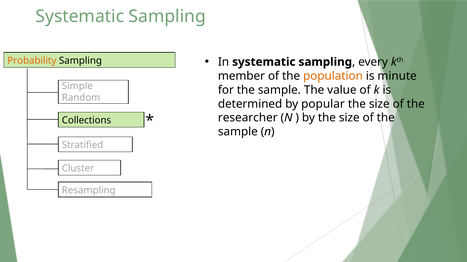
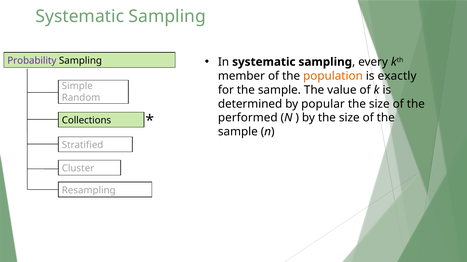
Probability colour: orange -> purple (32, 61)
minute: minute -> exactly (397, 76)
researcher: researcher -> performed (248, 118)
